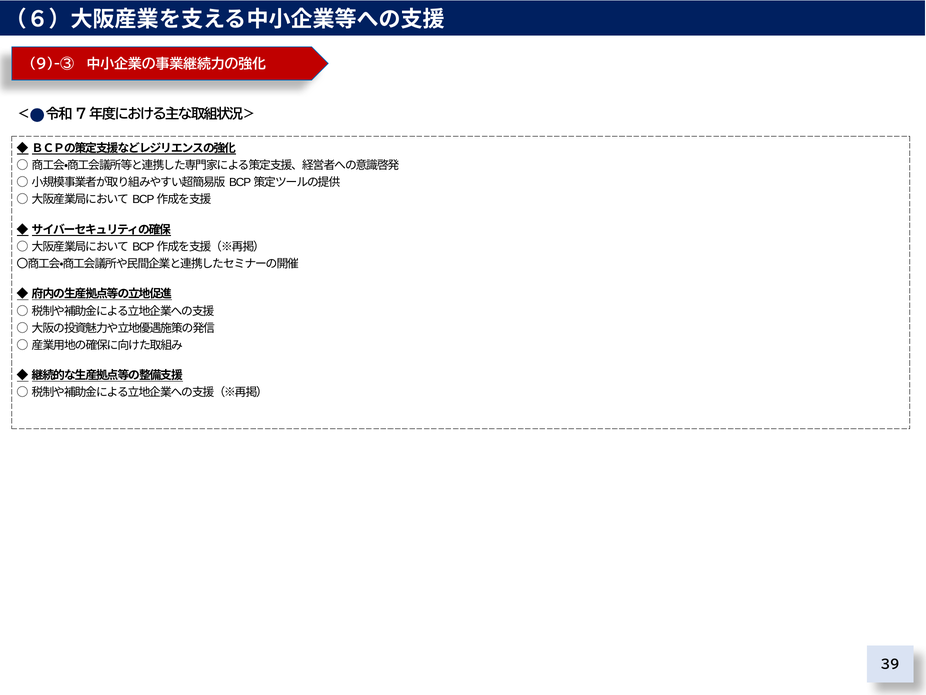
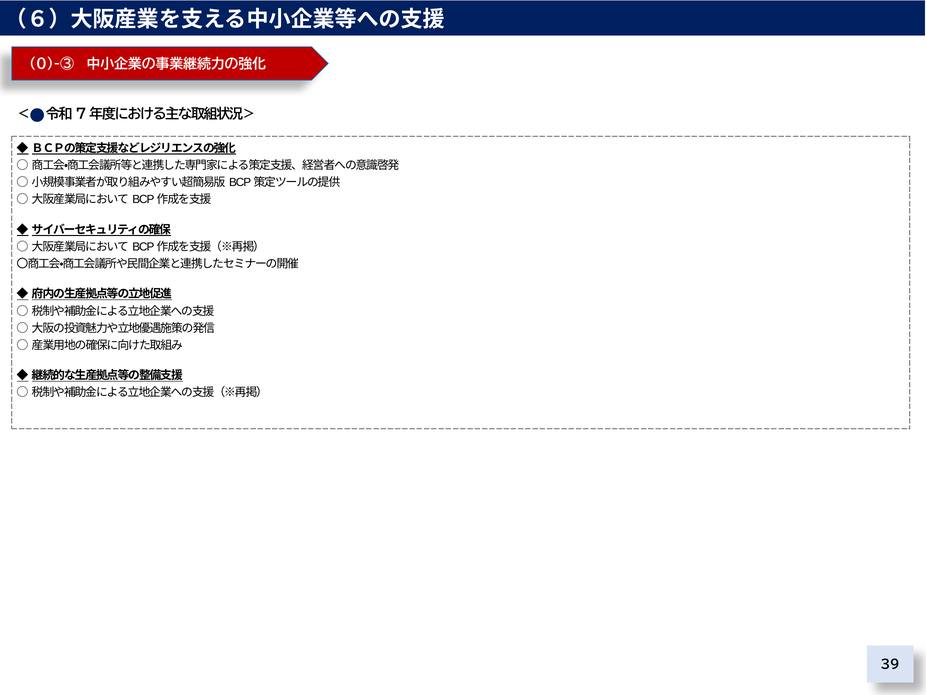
9)-③: 9)-③ -> 0)-③ (52, 64)
